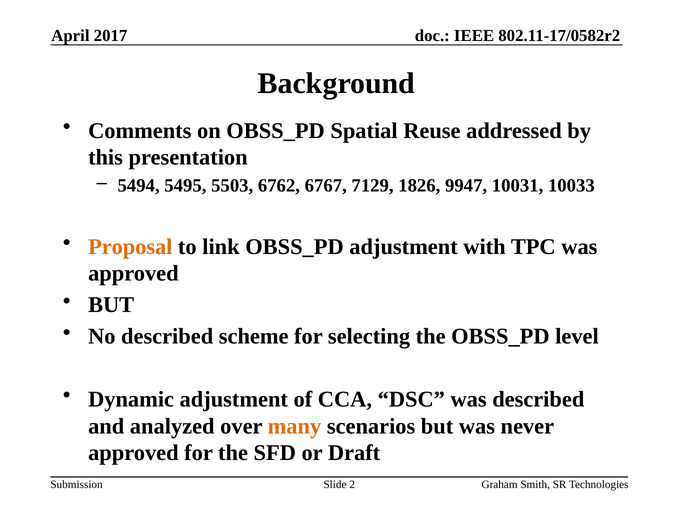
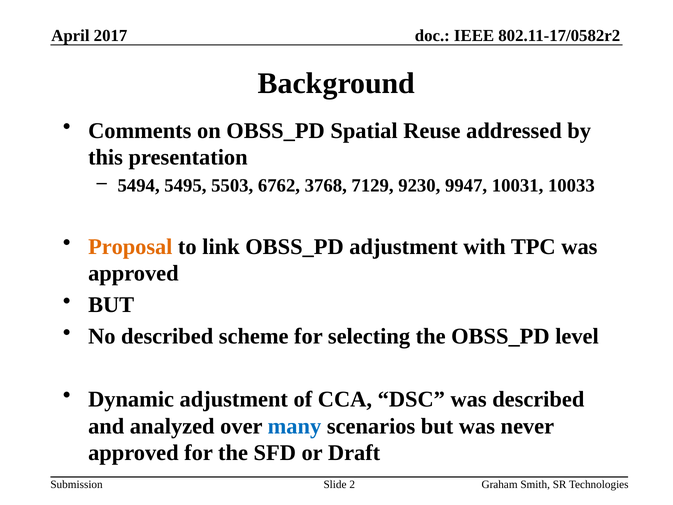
6767: 6767 -> 3768 (326, 186)
1826: 1826 -> 9230 (419, 186)
many colour: orange -> blue (294, 426)
